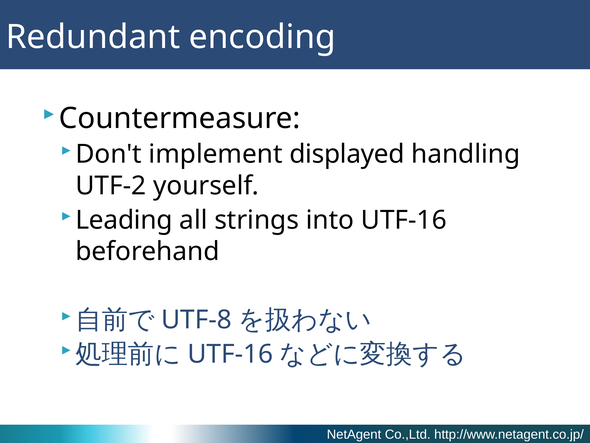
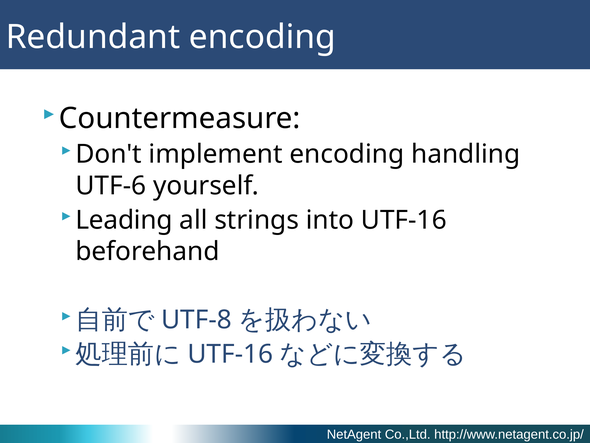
implement displayed: displayed -> encoding (347, 154)
UTF-2: UTF-2 -> UTF-6 (111, 186)
